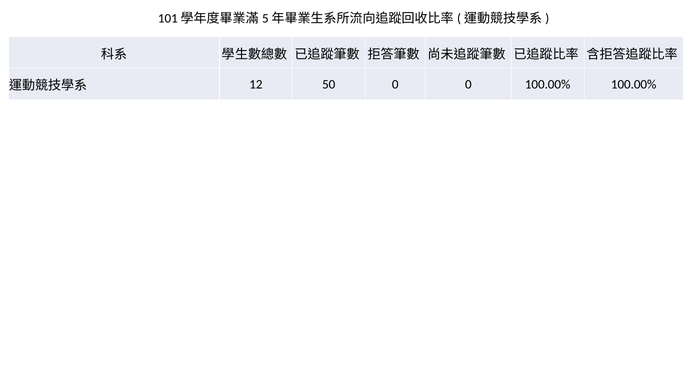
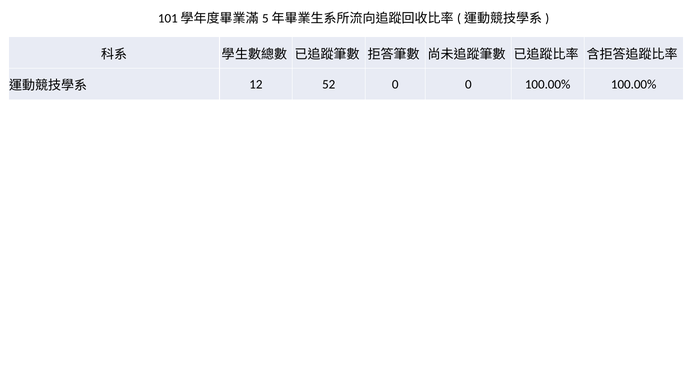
50: 50 -> 52 (329, 85)
